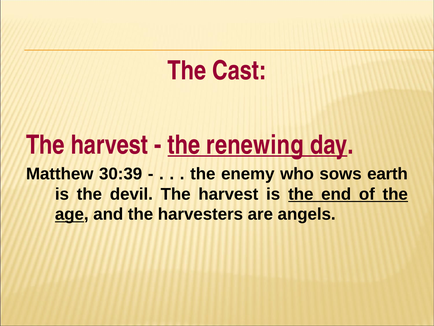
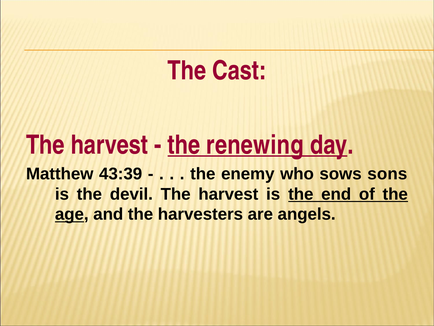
30:39: 30:39 -> 43:39 (121, 174)
earth: earth -> sons (387, 174)
